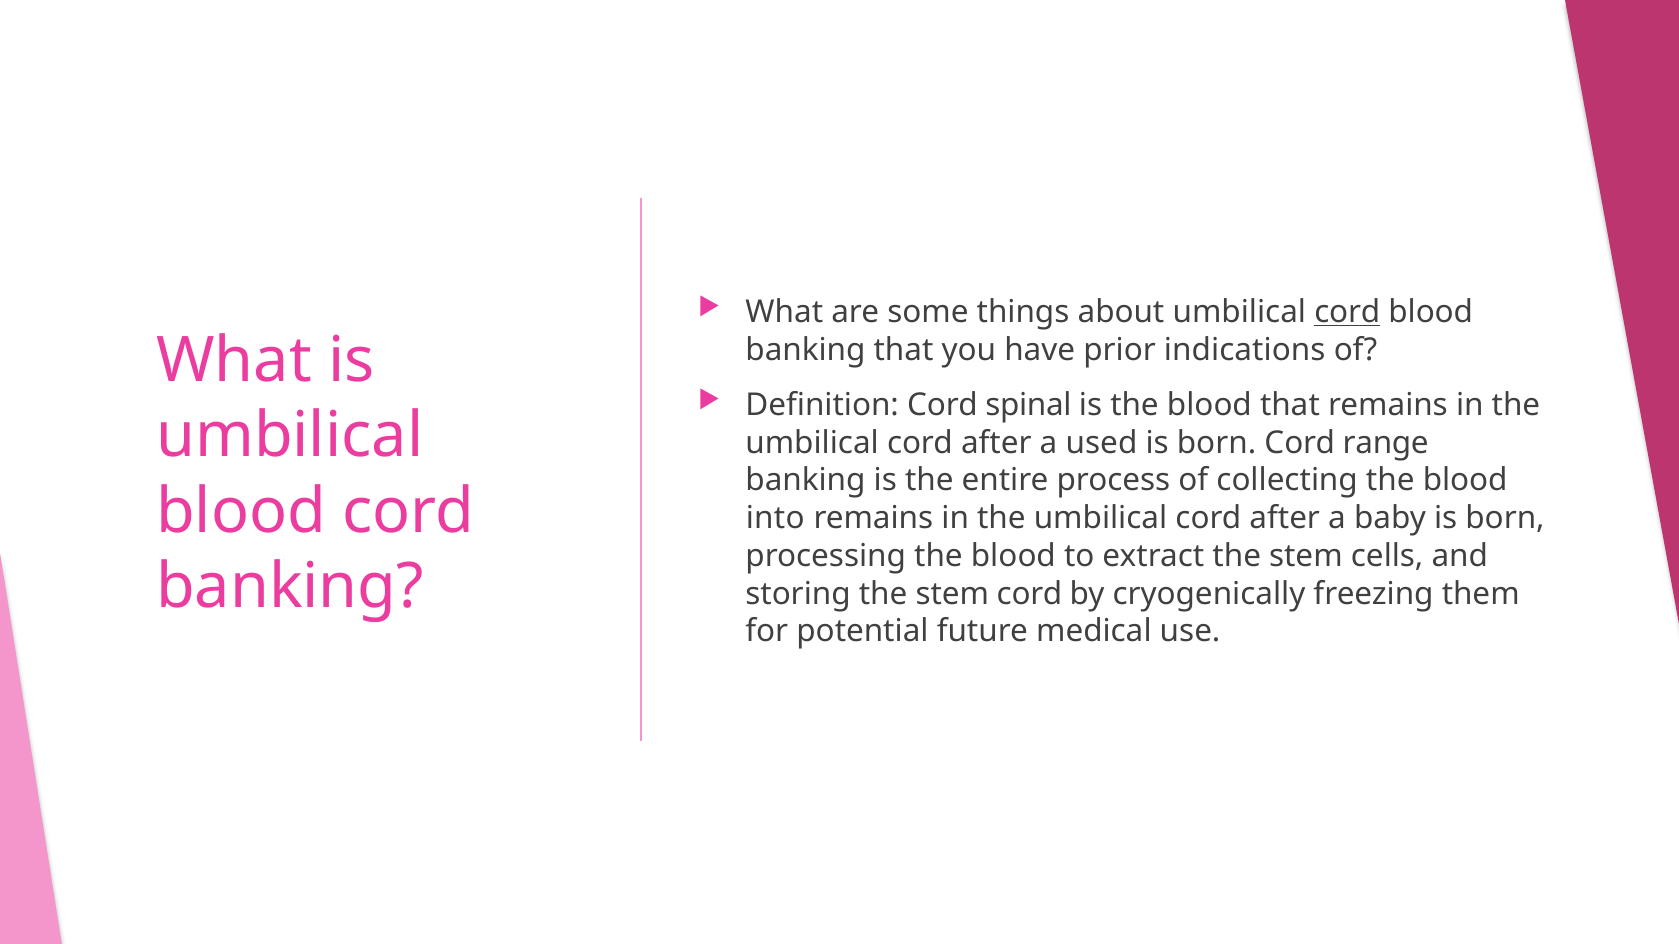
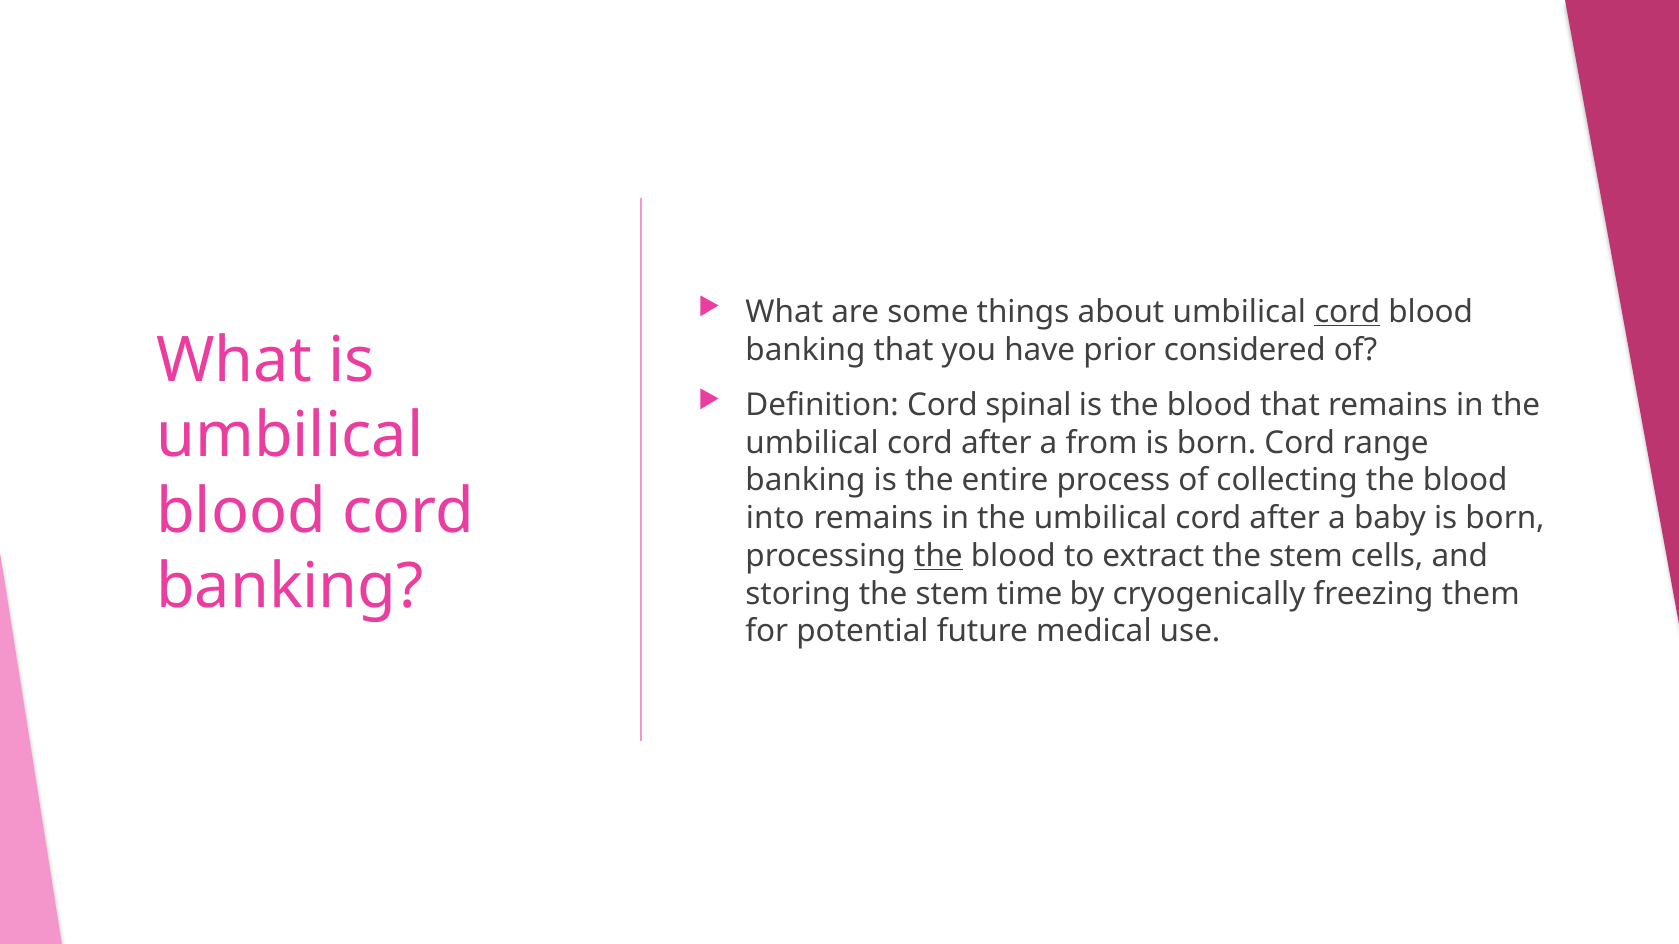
indications: indications -> considered (1245, 350)
used: used -> from (1102, 443)
the underline: none -> present (938, 556)
stem cord: cord -> time (1030, 594)
